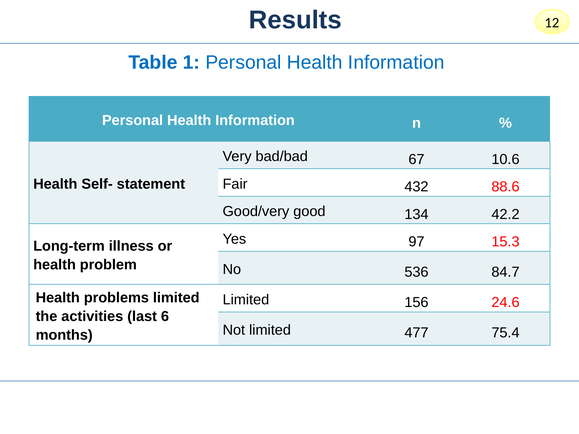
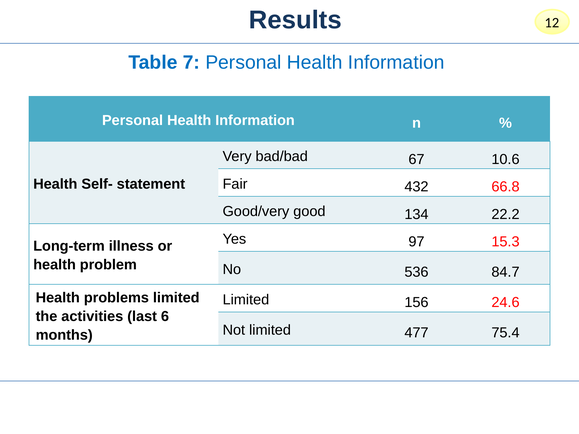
1: 1 -> 7 (191, 63)
88.6: 88.6 -> 66.8 (506, 187)
42.2: 42.2 -> 22.2 (506, 214)
